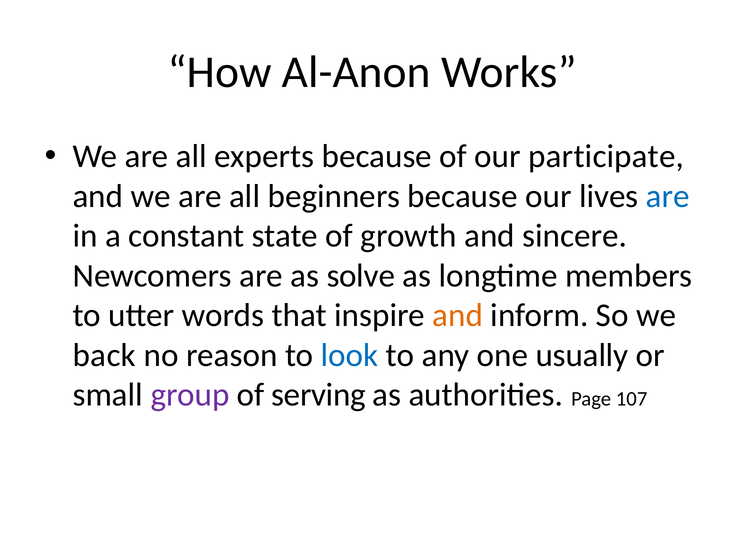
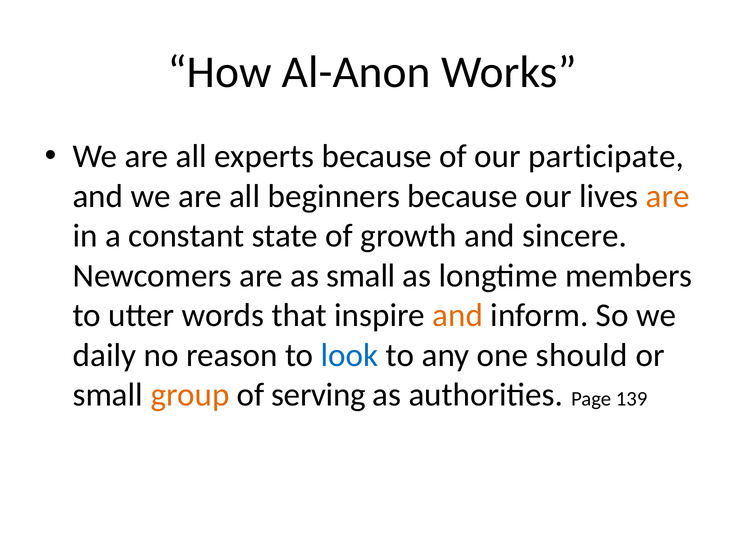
are colour: blue -> orange (668, 196)
as solve: solve -> small (361, 276)
back: back -> daily (105, 355)
usually: usually -> should (582, 355)
group colour: purple -> orange (190, 395)
107: 107 -> 139 (632, 399)
